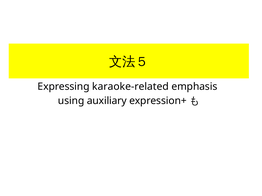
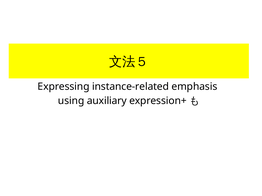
karaoke-related: karaoke-related -> instance-related (131, 87)
